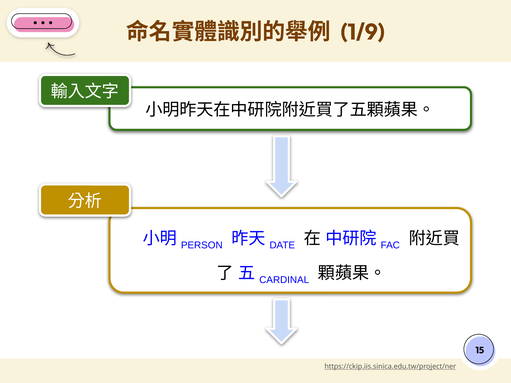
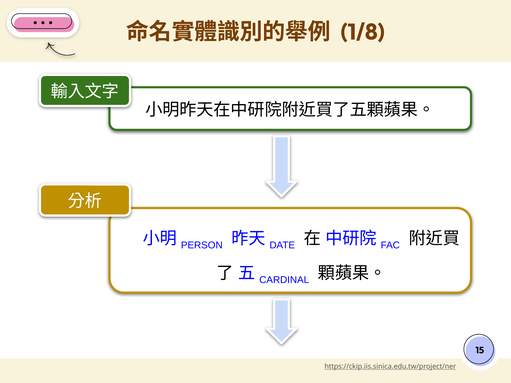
1/9: 1/9 -> 1/8 (363, 32)
